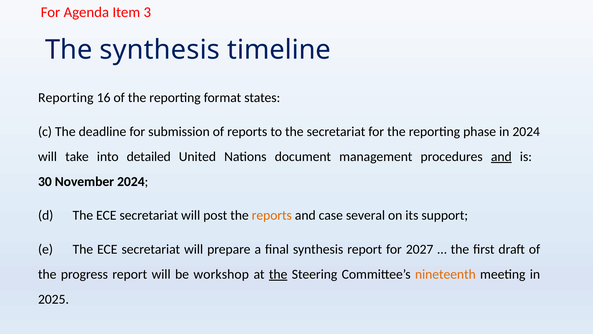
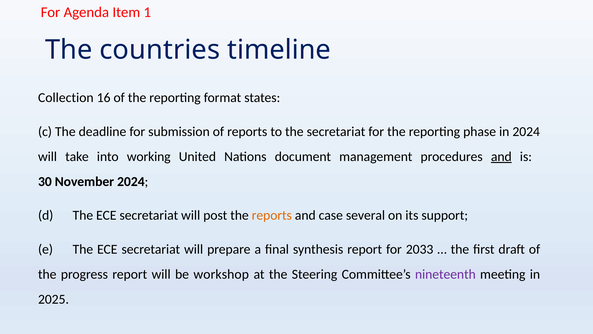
3: 3 -> 1 (147, 12)
The synthesis: synthesis -> countries (160, 50)
Reporting: Reporting -> Collection (66, 98)
detailed: detailed -> working (149, 156)
2027: 2027 -> 2033 (420, 249)
the underline: present -> none (278, 274)
nineteenth colour: orange -> purple (445, 274)
